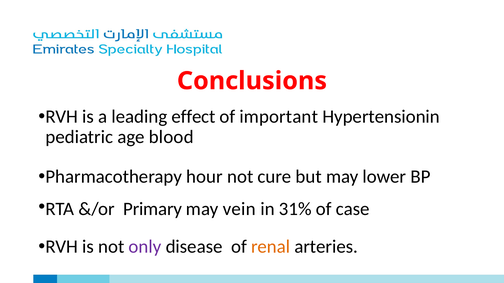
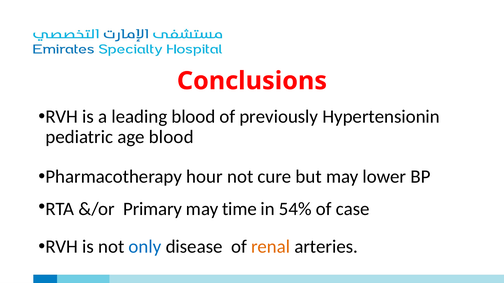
leading effect: effect -> blood (193, 117)
important: important -> previously (279, 117)
vein: vein -> time (239, 209)
31%: 31% -> 54% (295, 209)
only colour: purple -> blue (145, 247)
